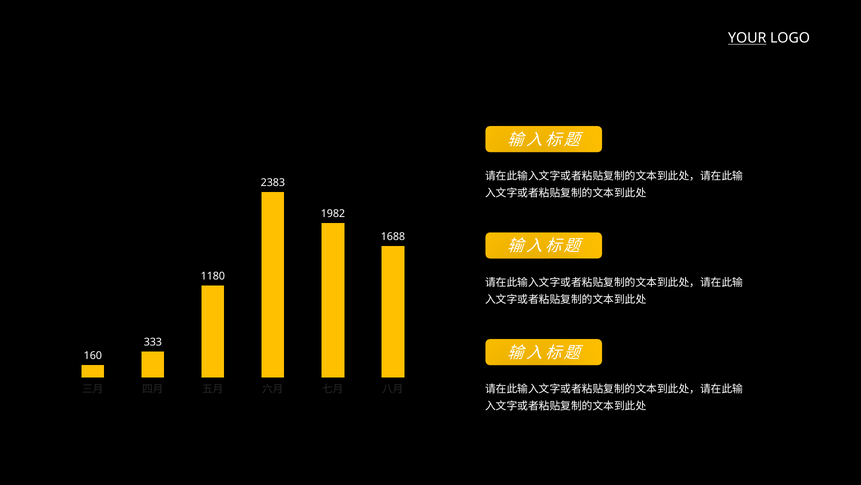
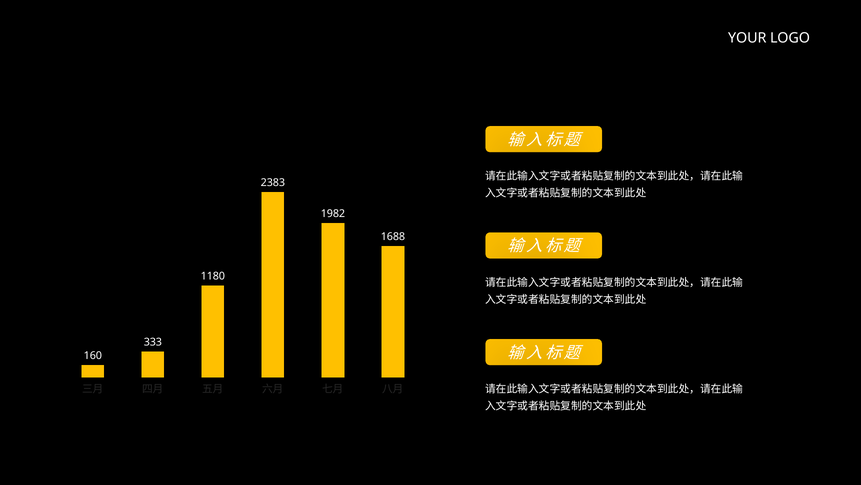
YOUR underline: present -> none (747, 38)
